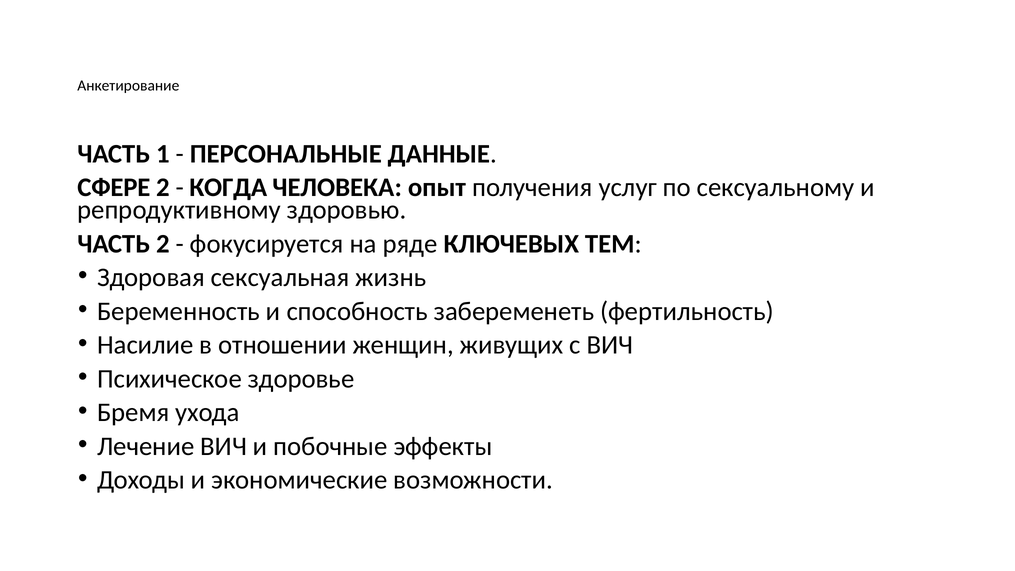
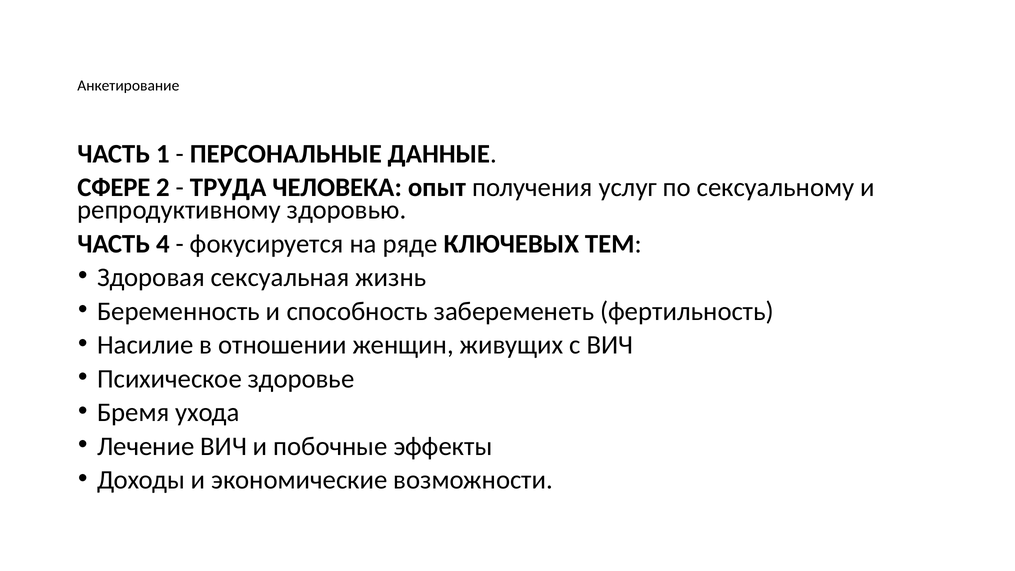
КОГДА: КОГДА -> ТРУДА (228, 187)
ЧАСТЬ 2: 2 -> 4 (163, 244)
